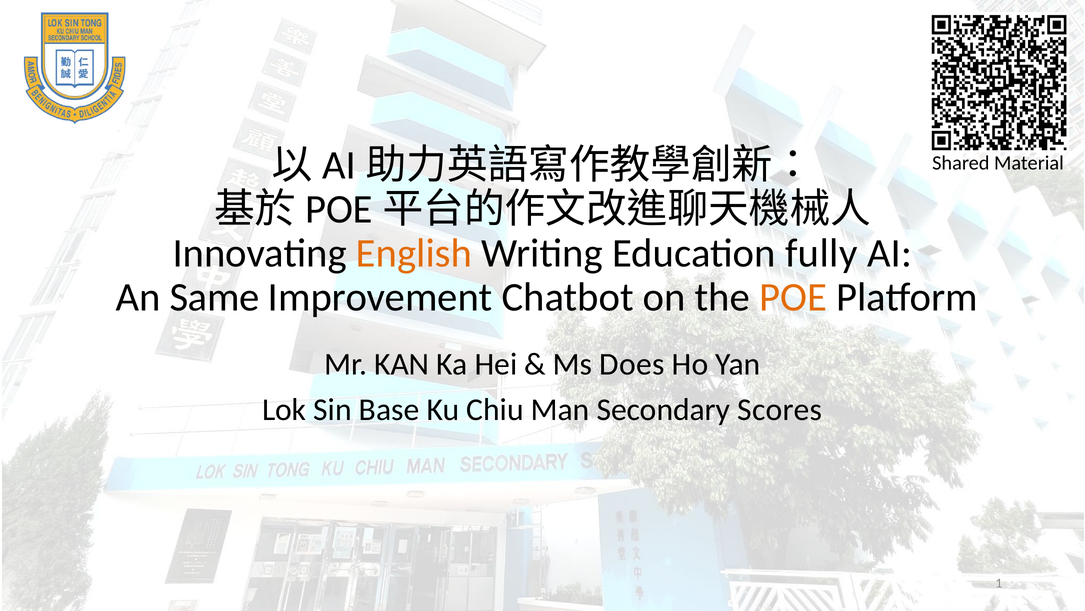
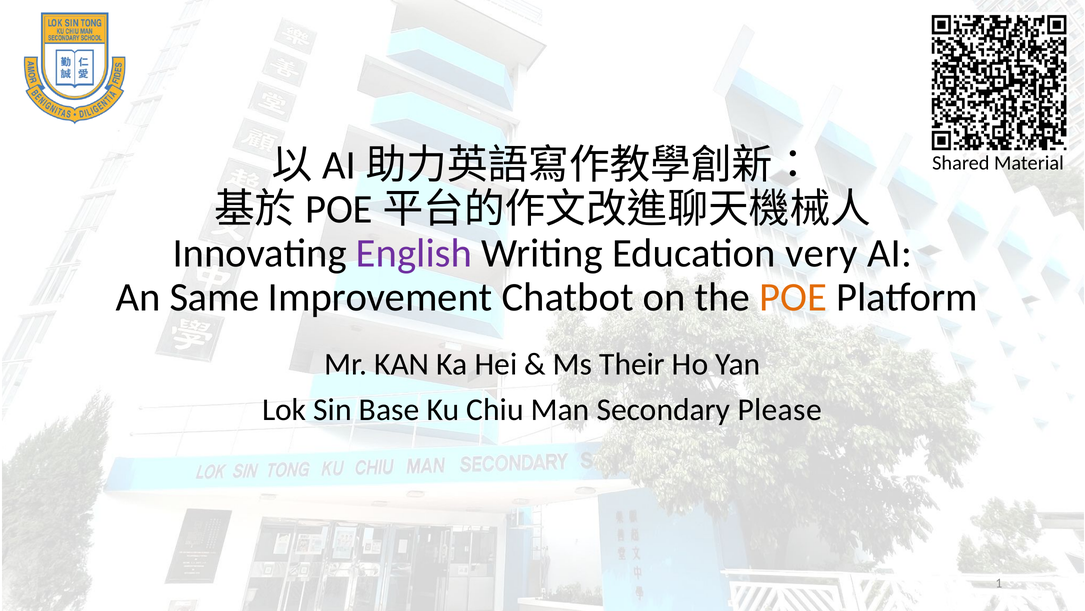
English colour: orange -> purple (414, 253)
fully: fully -> very (821, 253)
Does: Does -> Their (632, 364)
Scores: Scores -> Please (780, 409)
